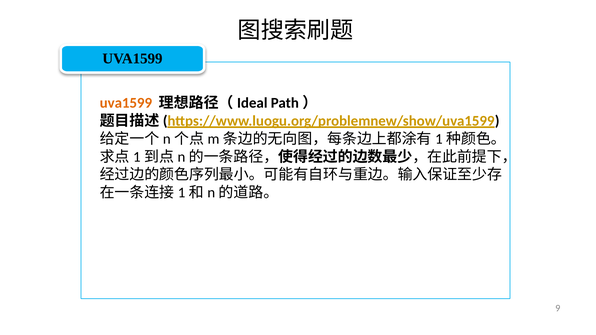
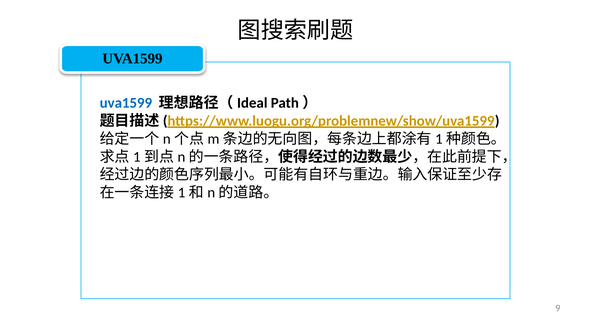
uva1599 colour: orange -> blue (126, 103)
